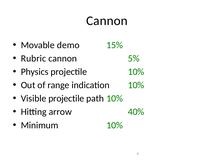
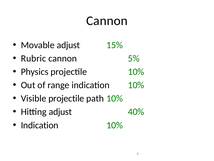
Movable demo: demo -> adjust (68, 45)
Hitting arrow: arrow -> adjust (60, 111)
Minimum: Minimum -> Indication (40, 125)
